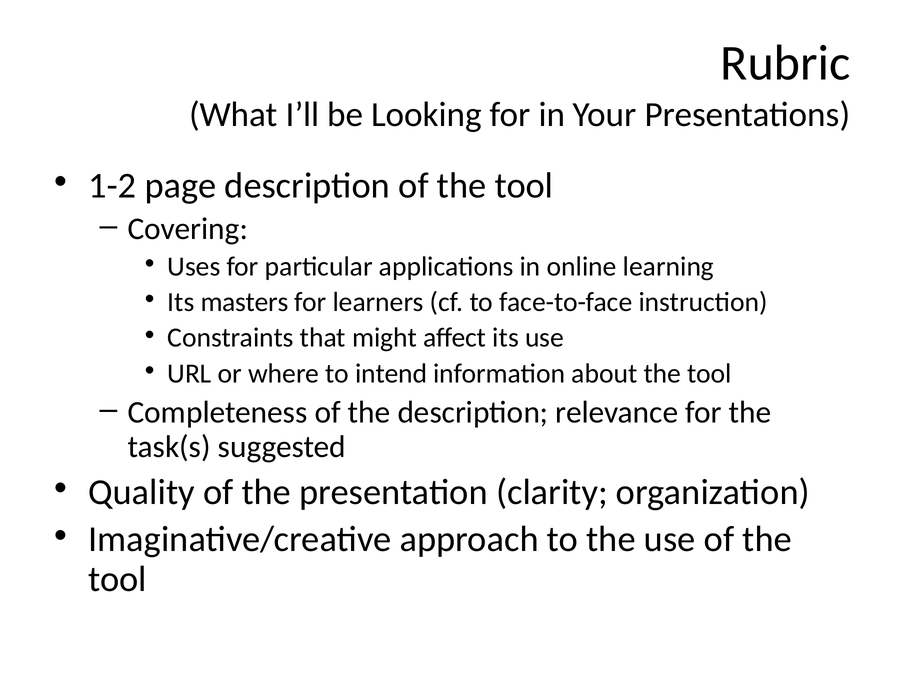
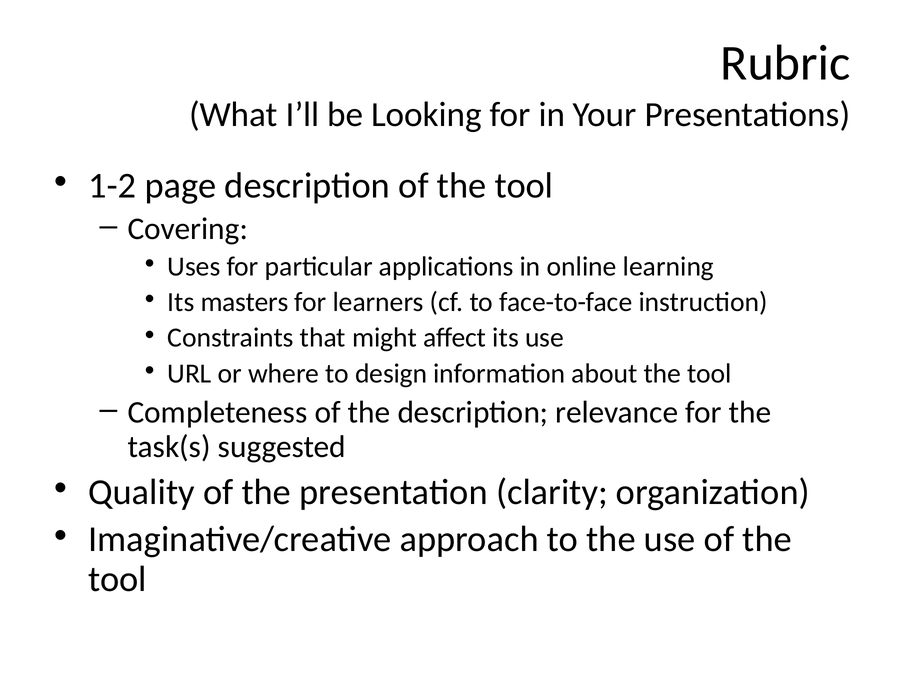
intend: intend -> design (391, 373)
